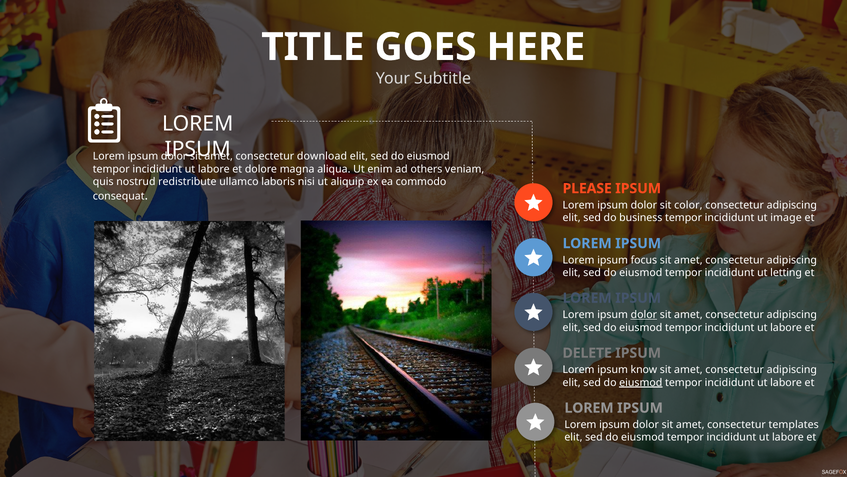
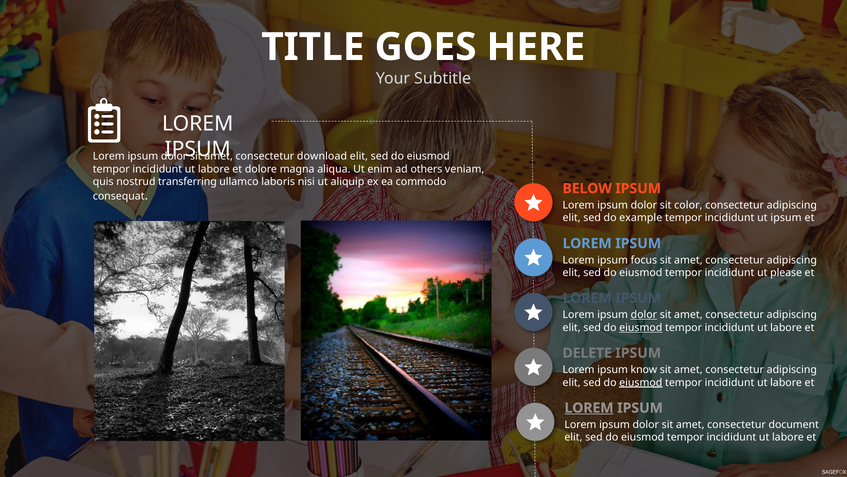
redistribute: redistribute -> transferring (187, 182)
PLEASE: PLEASE -> BELOW (587, 188)
business: business -> example (641, 218)
ut image: image -> ipsum (786, 218)
letting: letting -> please (786, 273)
eiusmod underline: none -> present (641, 327)
LOREM underline: none -> present (589, 408)
templates: templates -> document (794, 424)
